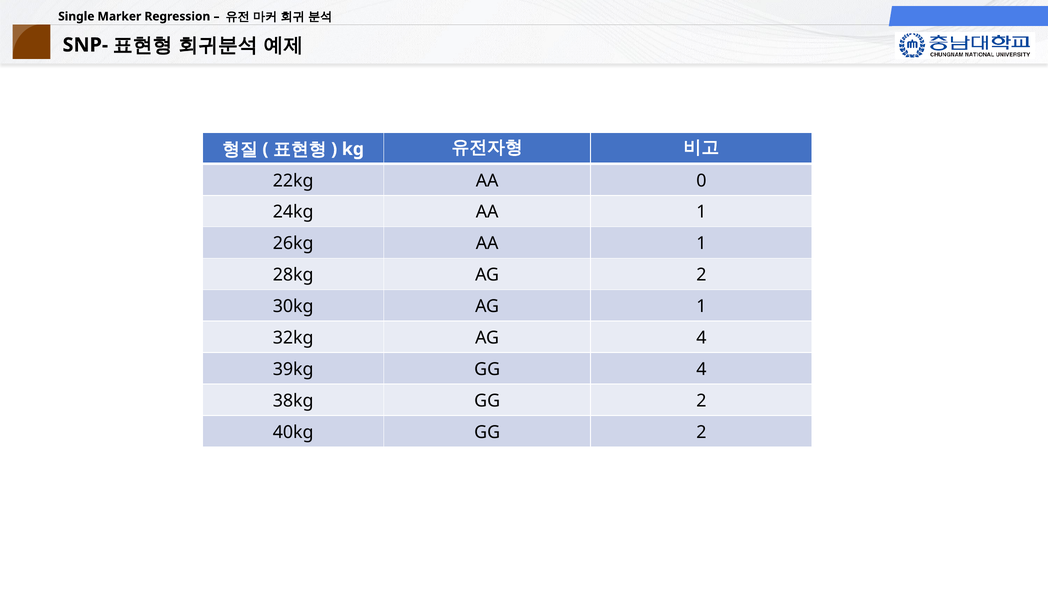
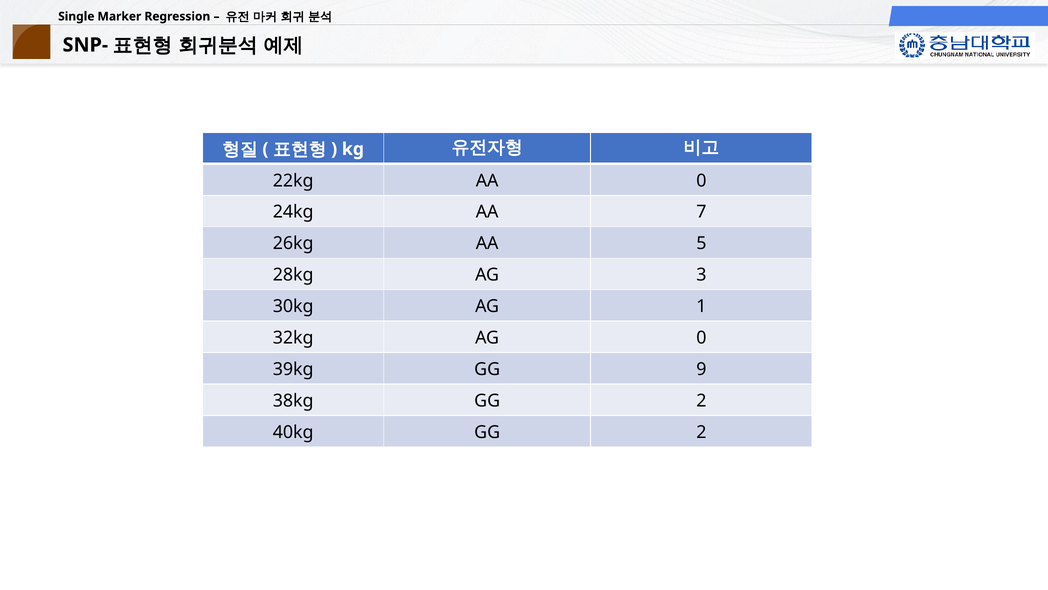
24kg AA 1: 1 -> 7 (701, 212)
26kg AA 1: 1 -> 5 (701, 243)
AG 2: 2 -> 3 (701, 275)
AG 4: 4 -> 0 (701, 338)
GG 4: 4 -> 9 (701, 369)
